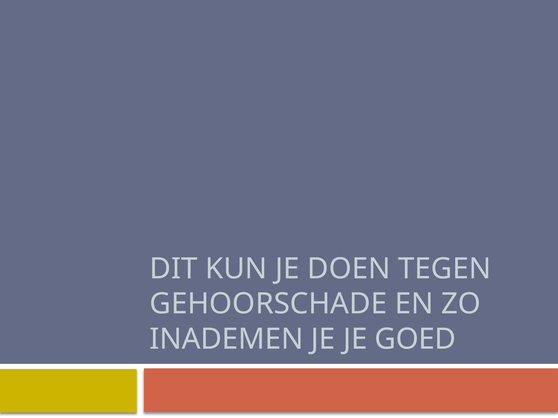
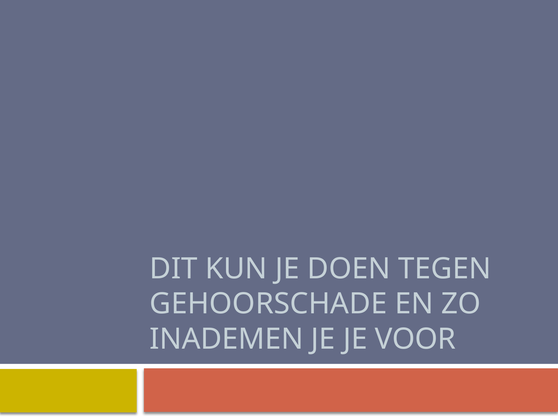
GOED: GOED -> VOOR (415, 340)
